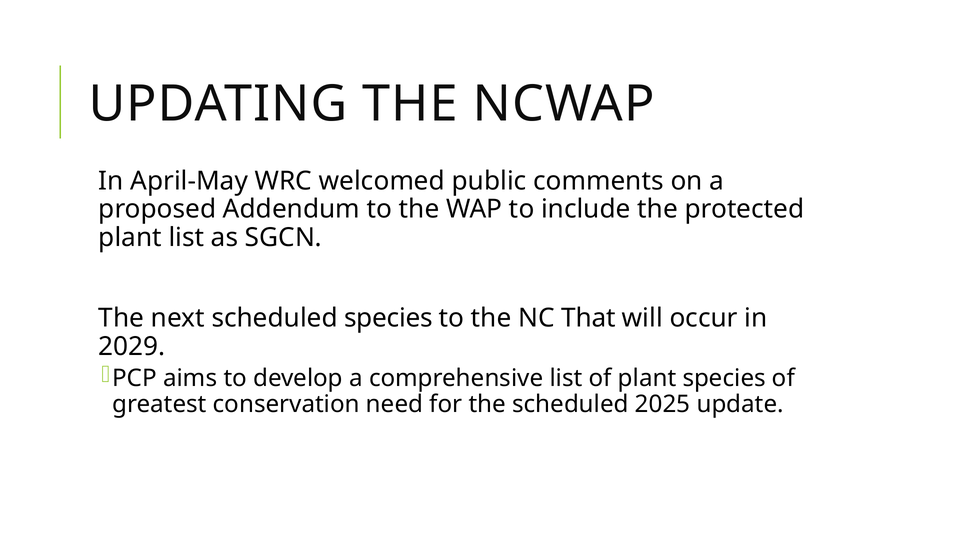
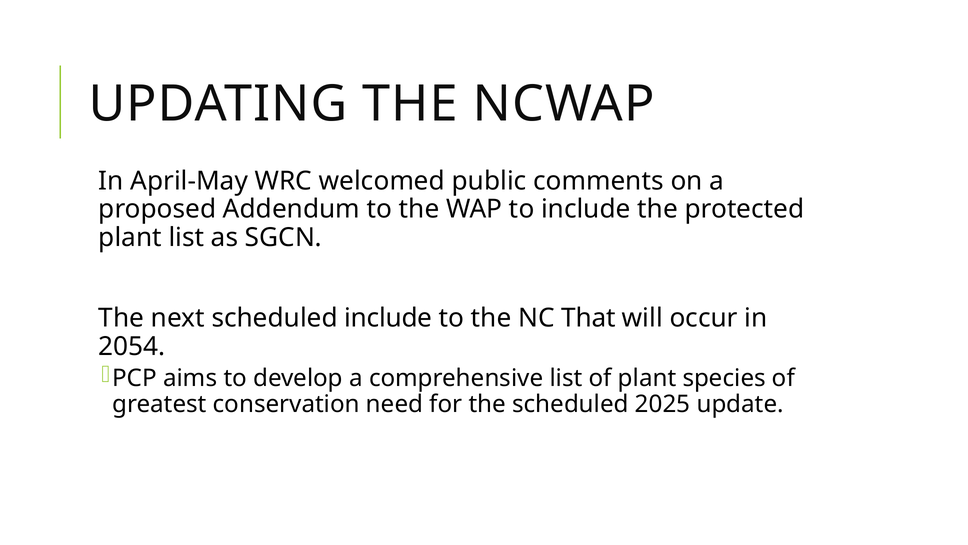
scheduled species: species -> include (388, 318)
2029: 2029 -> 2054 (132, 346)
